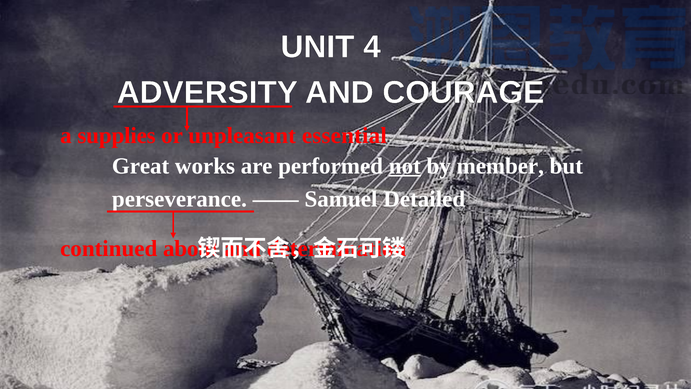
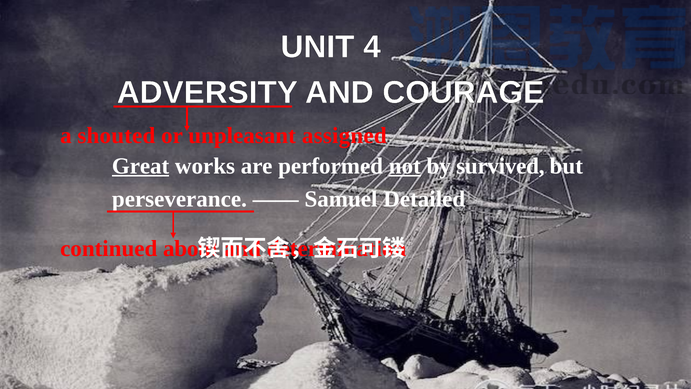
supplies: supplies -> shouted (116, 136)
essential: essential -> assigned (344, 136)
Great underline: none -> present (141, 166)
member: member -> survived (500, 166)
